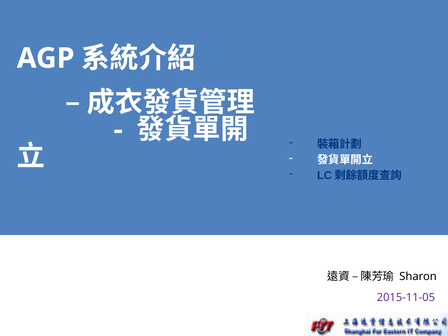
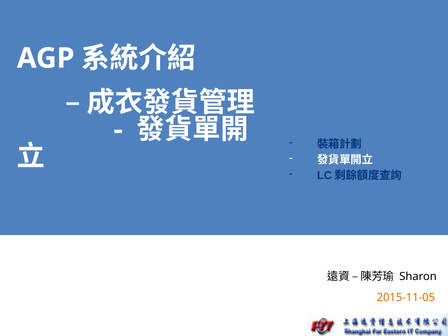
2015-11-05 colour: purple -> orange (406, 297)
